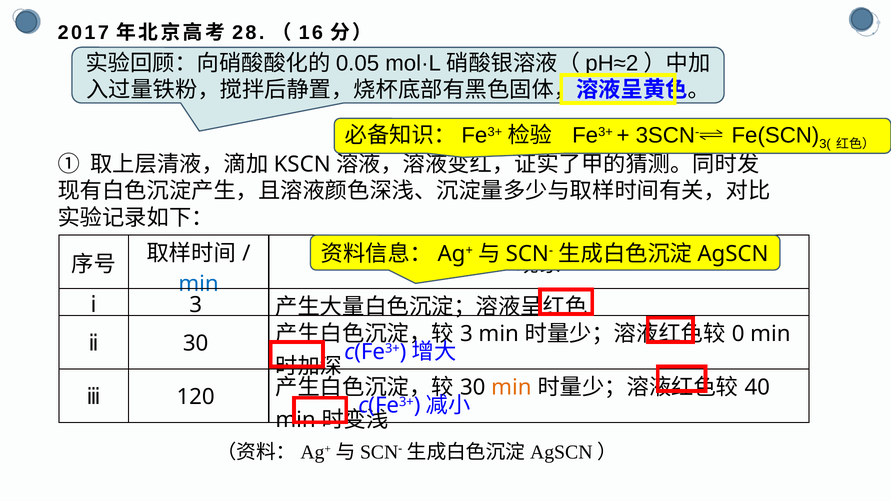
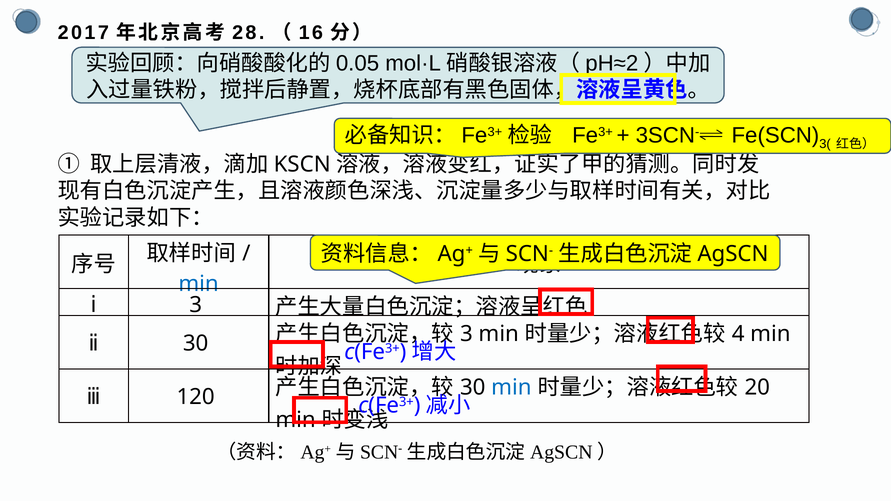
0: 0 -> 4 (738, 334)
min colour: orange -> blue (511, 387)
40: 40 -> 20 (757, 387)
